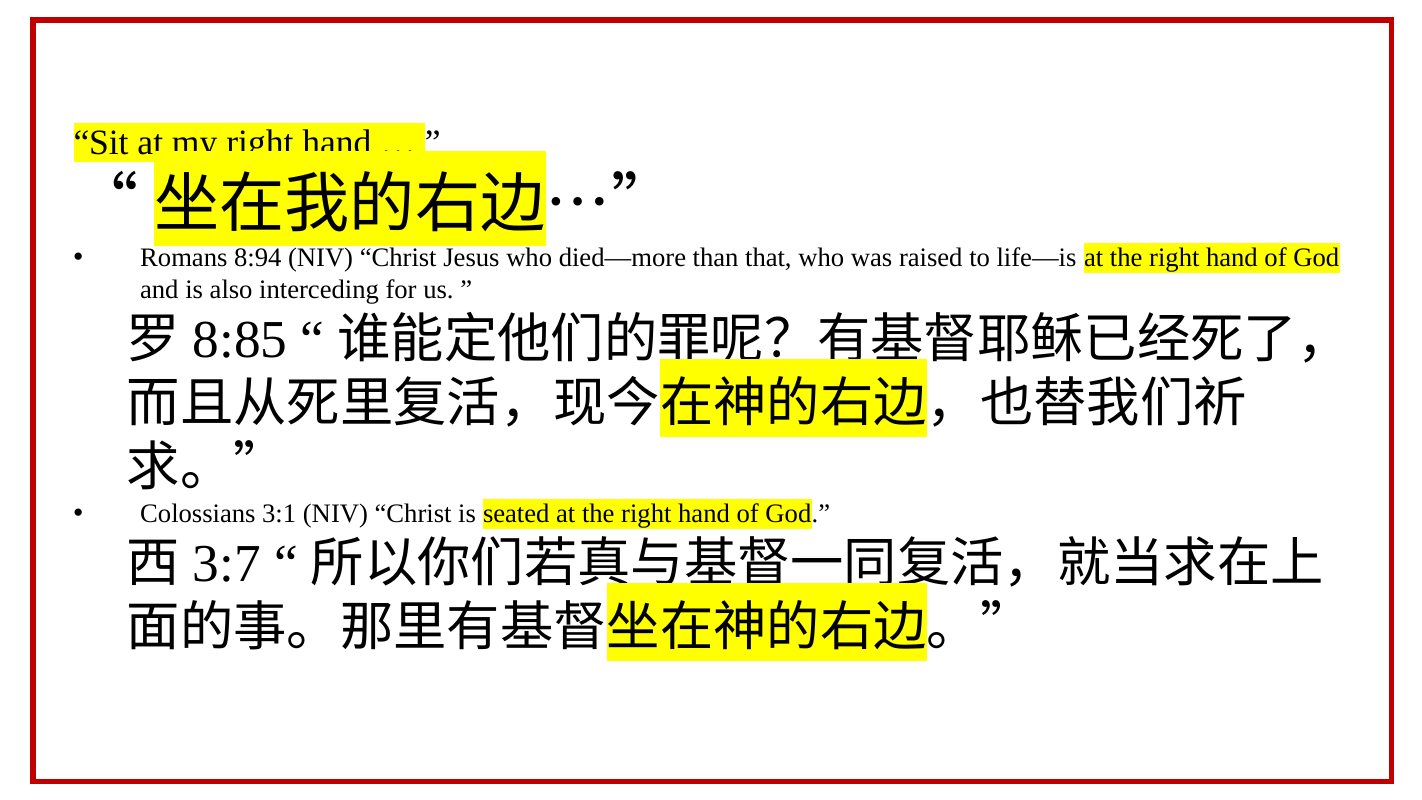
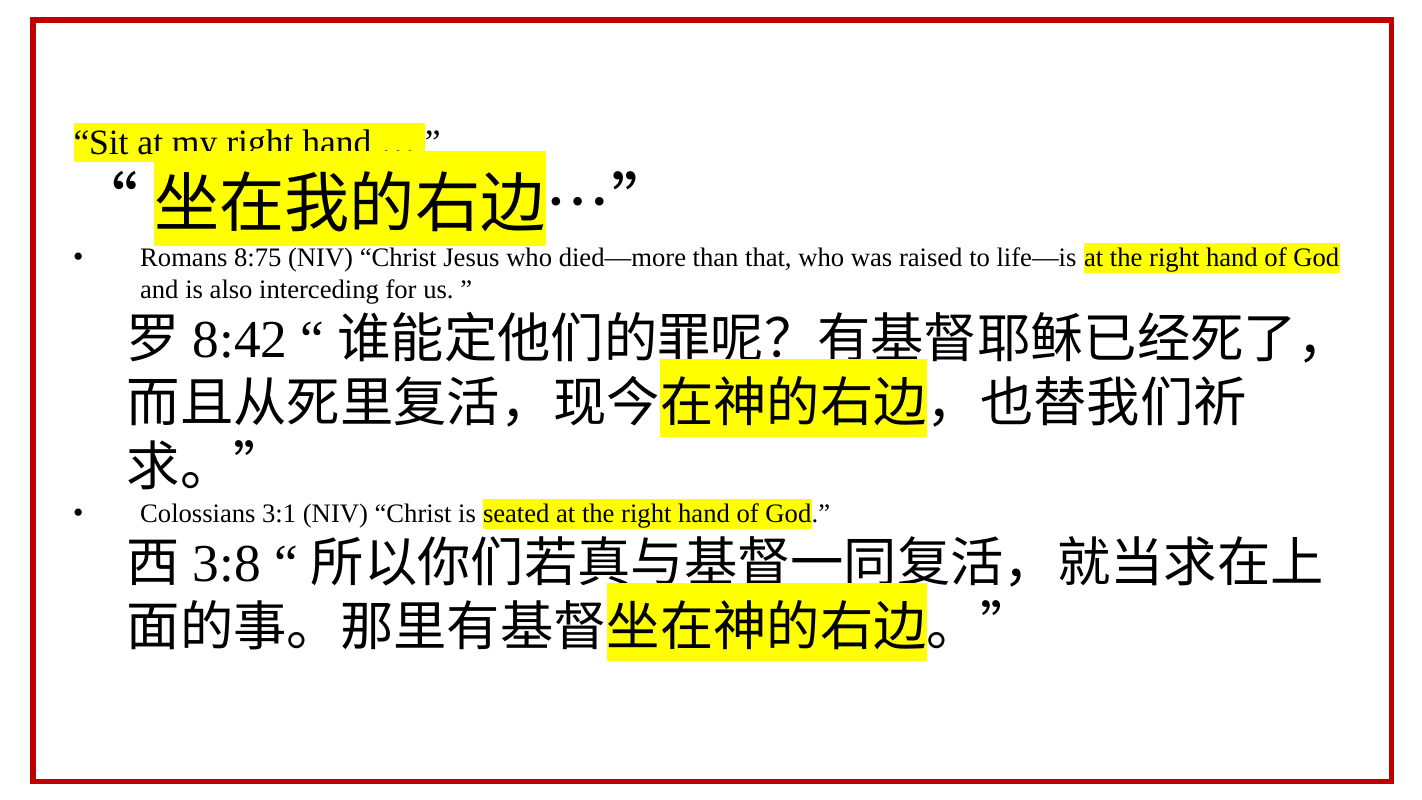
8:94: 8:94 -> 8:75 (258, 258)
8:85: 8:85 -> 8:42 (240, 340)
3:7: 3:7 -> 3:8 (227, 564)
